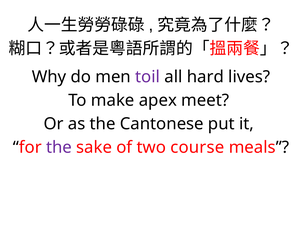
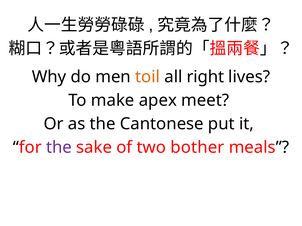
toil colour: purple -> orange (148, 77)
hard: hard -> right (205, 77)
course: course -> bother (197, 148)
